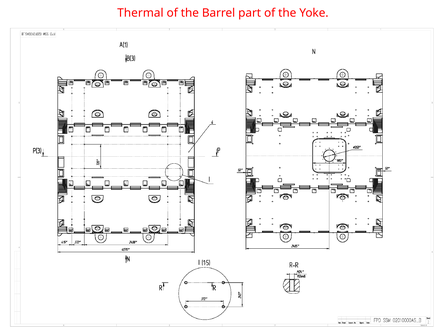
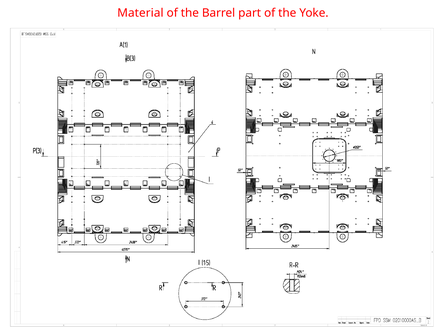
Thermal: Thermal -> Material (140, 13)
